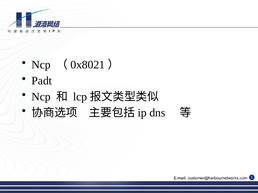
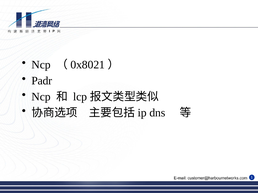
Padt: Padt -> Padr (42, 81)
